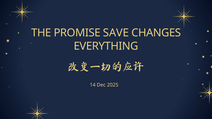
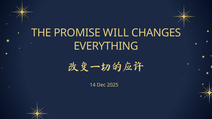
SAVE: SAVE -> WILL (116, 33)
